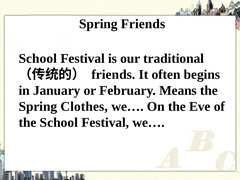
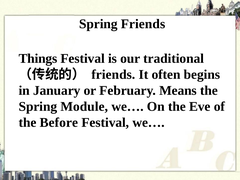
School: School -> Things (38, 59)
Clothes: Clothes -> Module (84, 107)
the School: School -> Before (59, 123)
